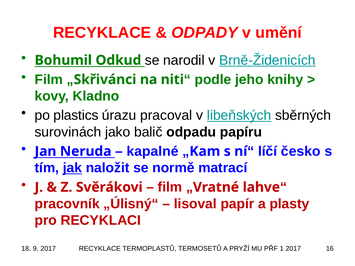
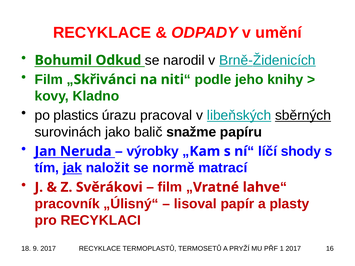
sběrných underline: none -> present (303, 116)
odpadu: odpadu -> snažme (191, 132)
kapalné: kapalné -> výrobky (153, 151)
česko: česko -> shody (301, 151)
